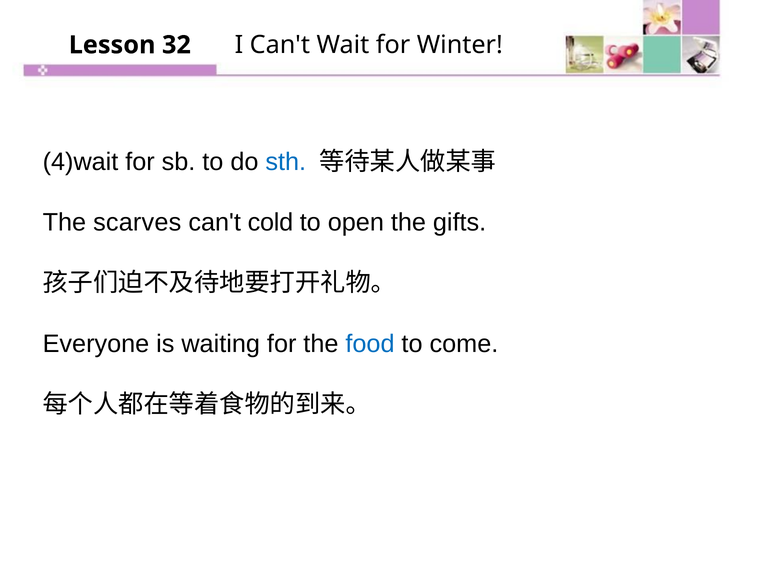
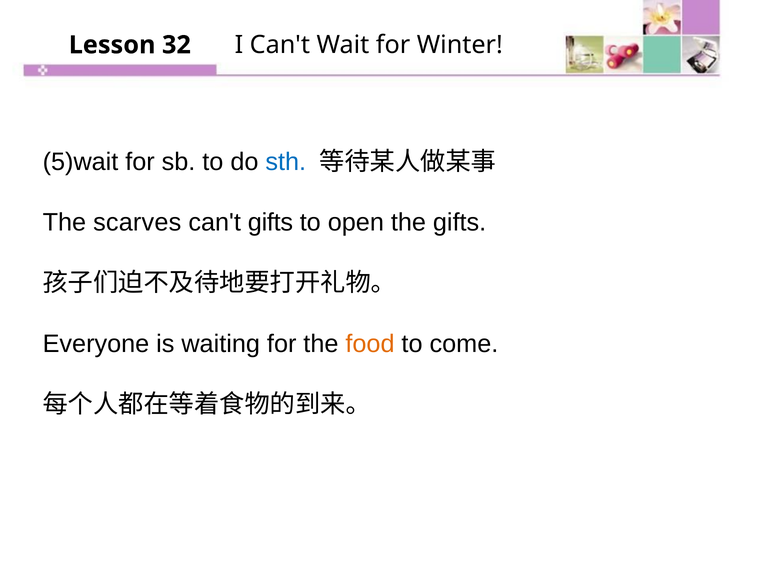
4)wait: 4)wait -> 5)wait (81, 162)
can't cold: cold -> gifts (270, 222)
food colour: blue -> orange (370, 344)
